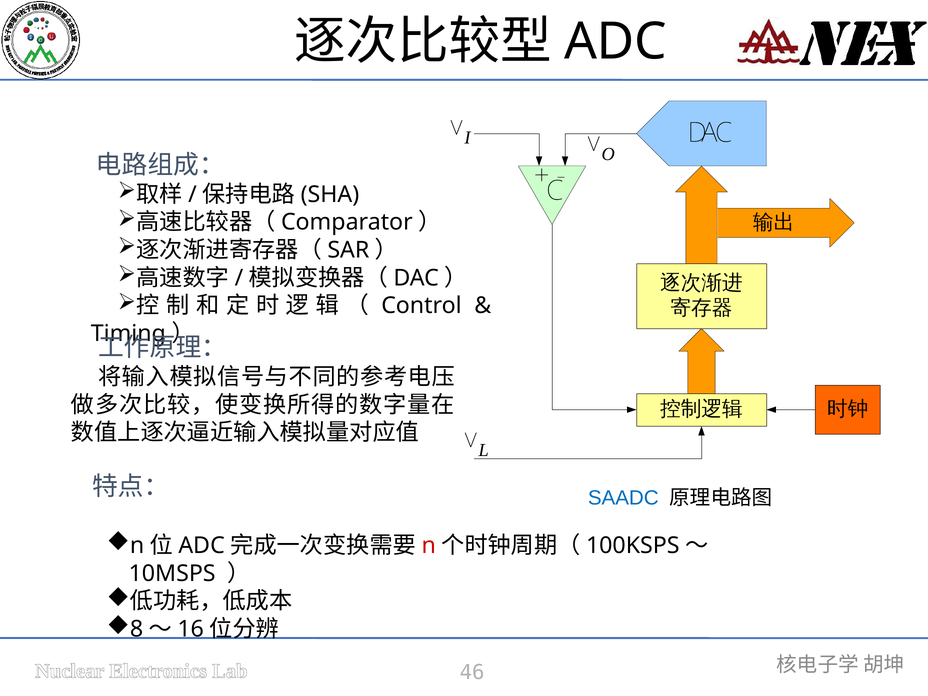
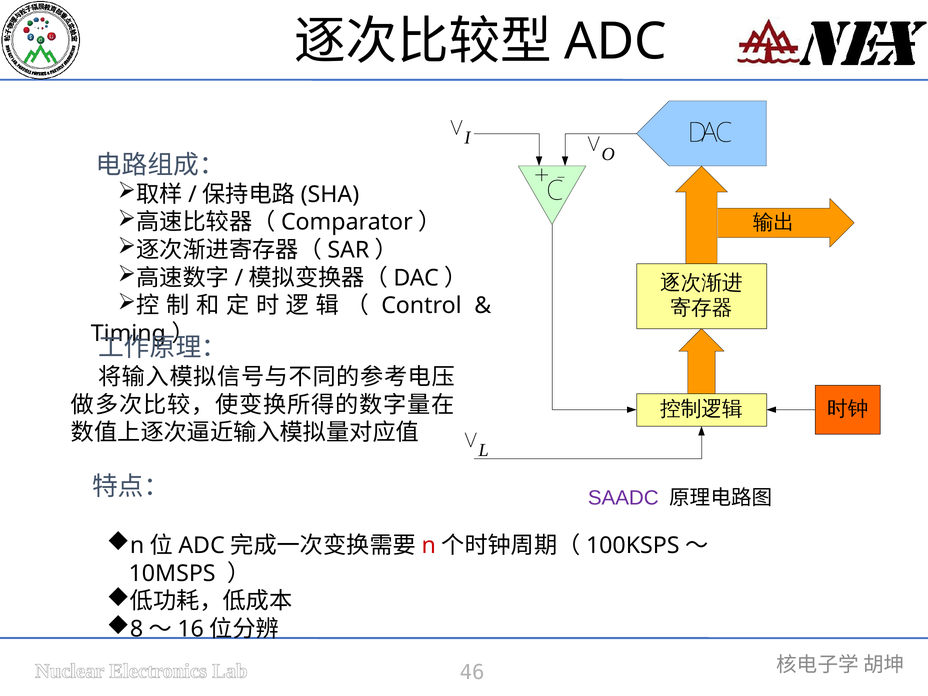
SAADC colour: blue -> purple (623, 498)
